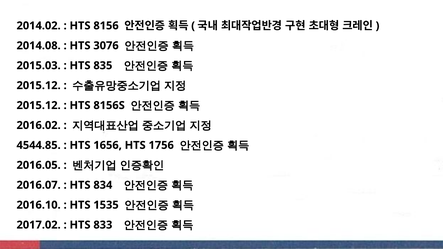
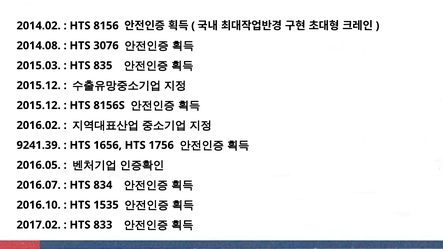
4544.85: 4544.85 -> 9241.39 (39, 145)
